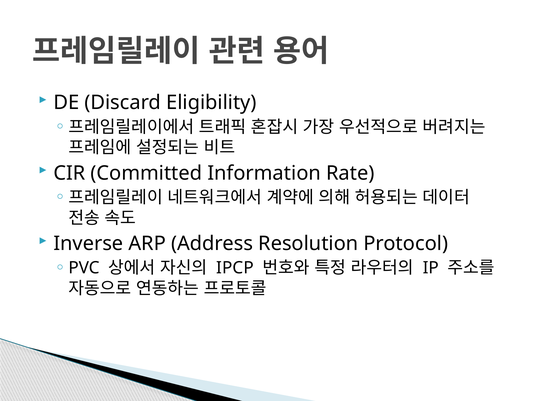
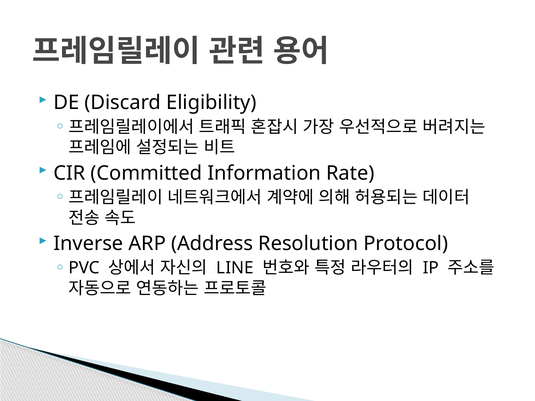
IPCP: IPCP -> LINE (235, 268)
